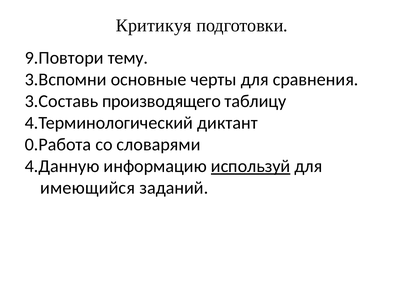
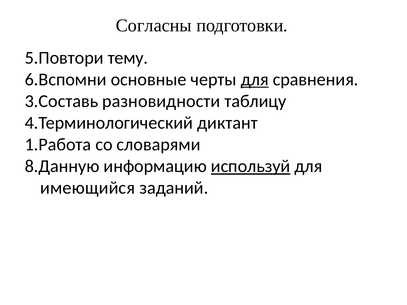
Критикуя: Критикуя -> Согласны (154, 26)
9.Повтори: 9.Повтори -> 5.Повтори (64, 58)
3.Вспомни: 3.Вспомни -> 6.Вспомни (66, 80)
для underline: none -> present (255, 80)
производящего: производящего -> разновидности (161, 101)
0.Работа: 0.Работа -> 1.Работа (58, 145)
4.Данную: 4.Данную -> 8.Данную (62, 166)
